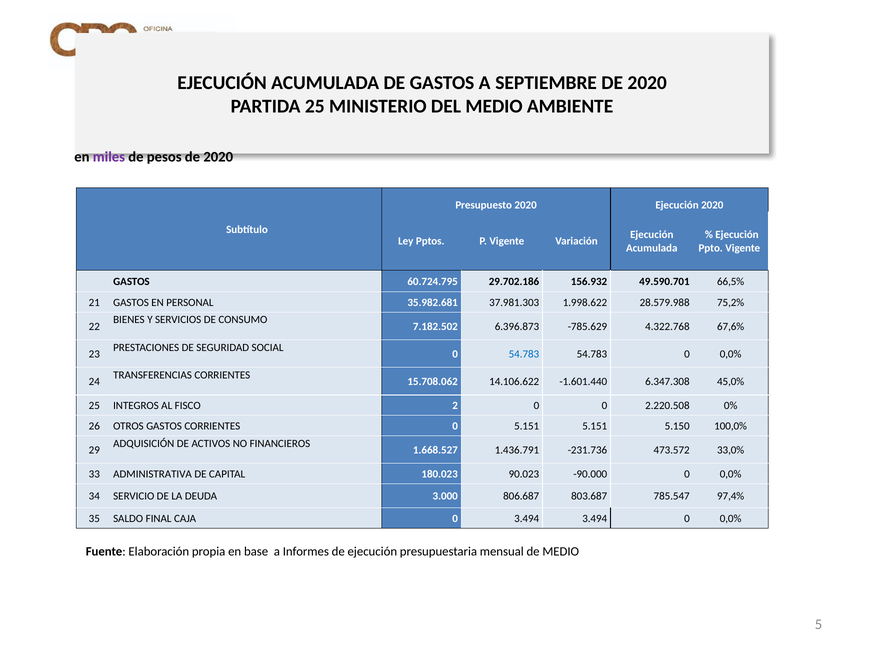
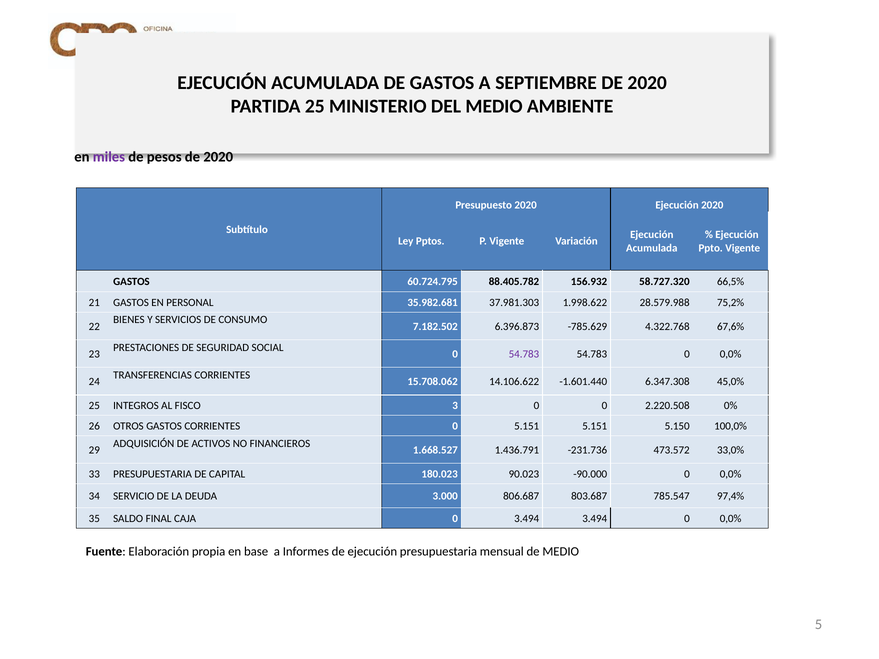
29.702.186: 29.702.186 -> 88.405.782 (514, 282)
49.590.701: 49.590.701 -> 58.727.320 (664, 282)
54.783 colour: blue -> purple (524, 354)
2: 2 -> 3 (455, 406)
33 ADMINISTRATIVA: ADMINISTRATIVA -> PRESUPUESTARIA (153, 474)
